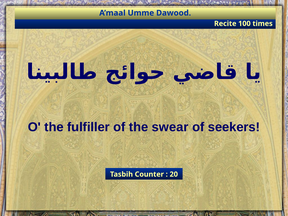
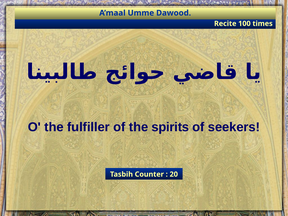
swear: swear -> spirits (170, 127)
